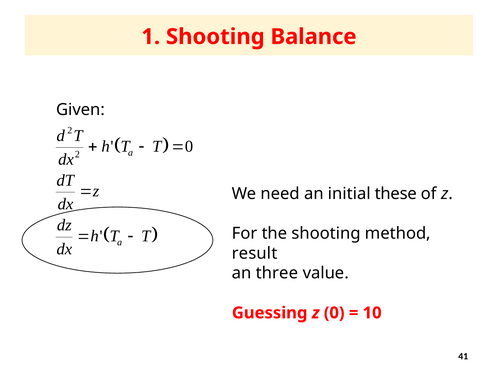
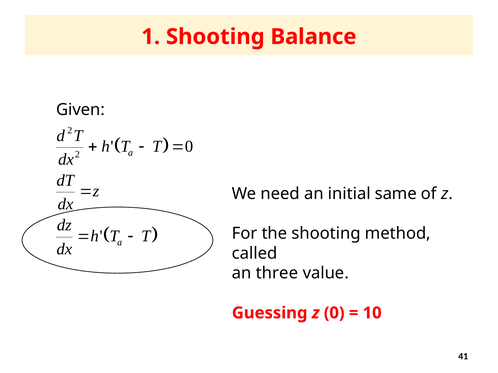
these: these -> same (396, 194)
result: result -> called (255, 254)
